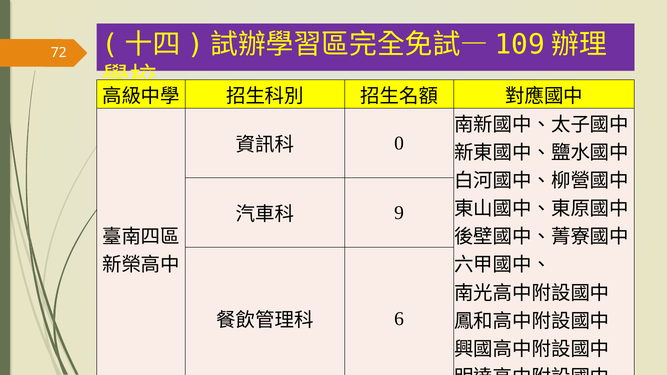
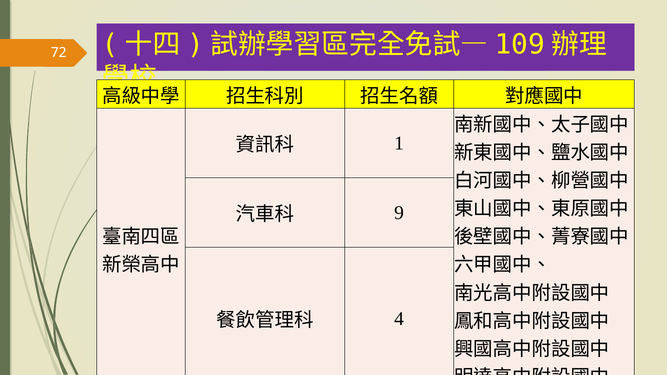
0: 0 -> 1 (399, 143)
6: 6 -> 4 (399, 319)
